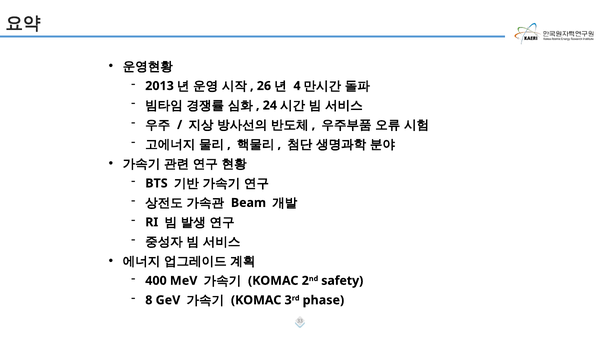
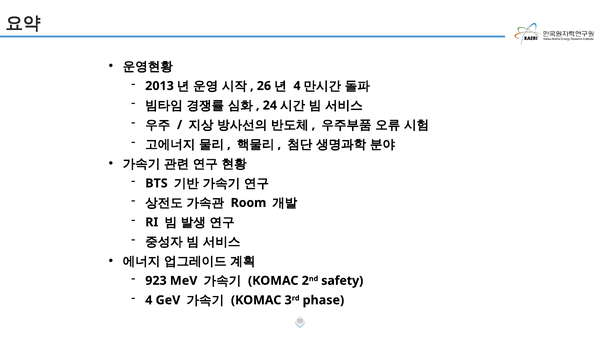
Beam: Beam -> Room (248, 203)
400: 400 -> 923 (156, 281)
8: 8 -> 4 (149, 301)
